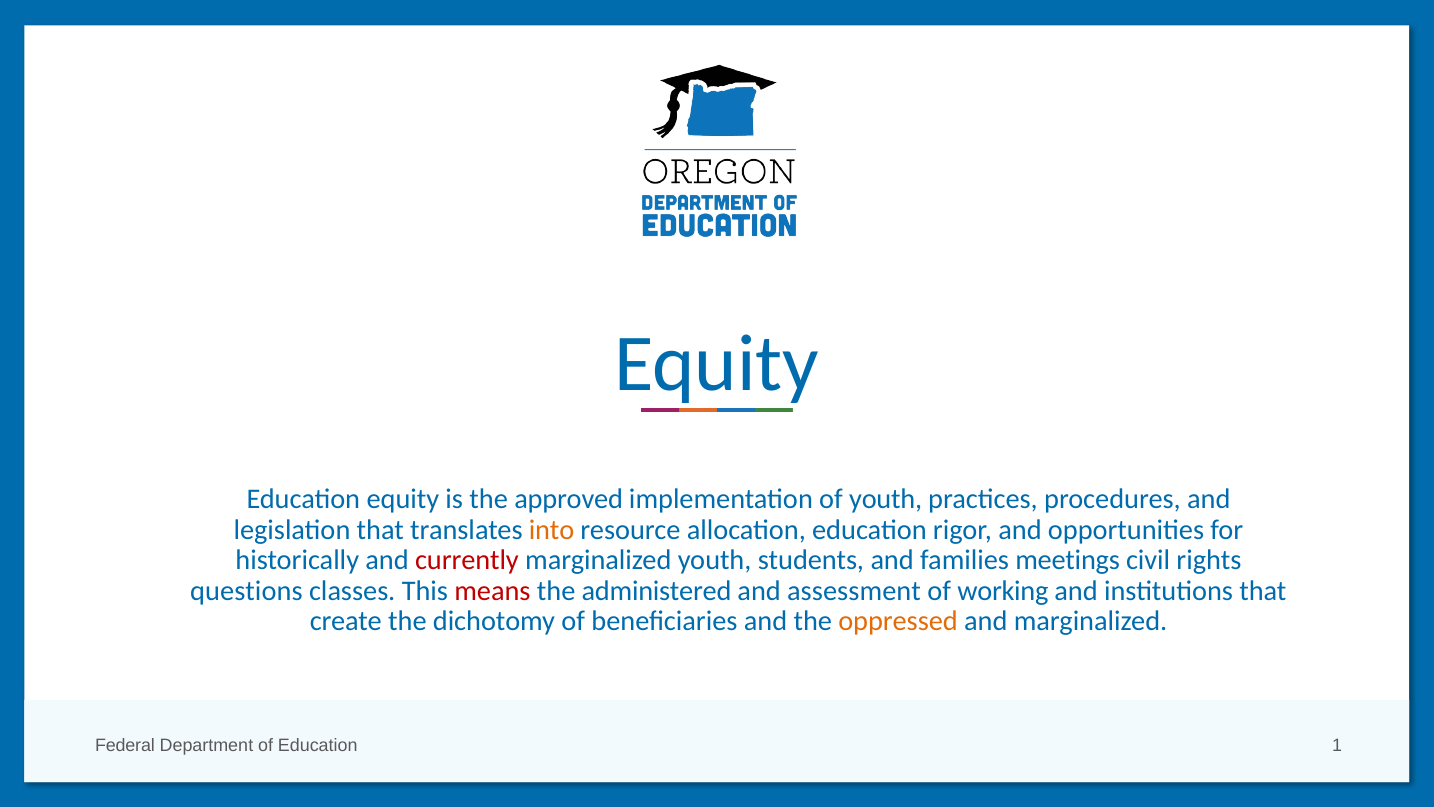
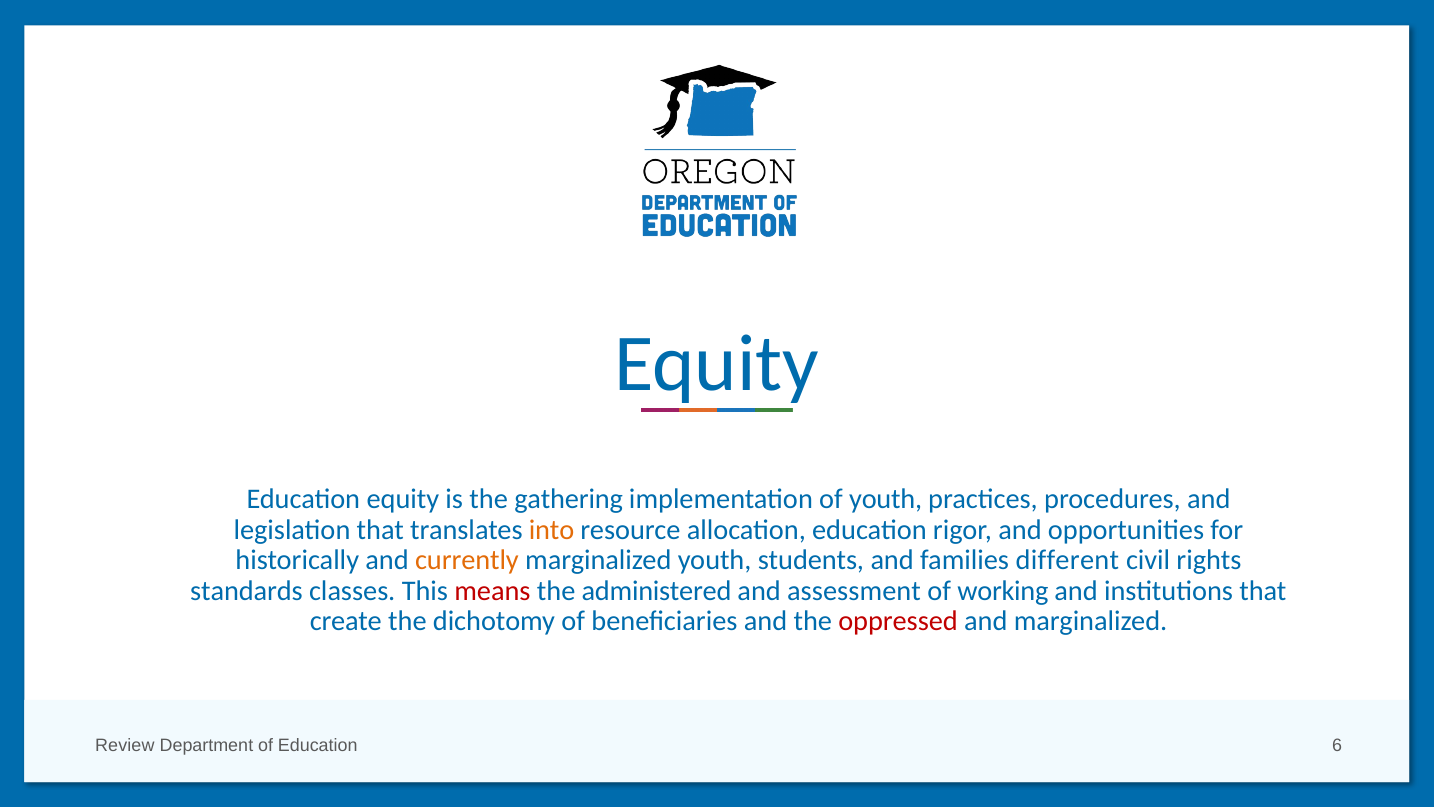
approved: approved -> gathering (569, 499)
currently colour: red -> orange (467, 560)
meetings: meetings -> different (1067, 560)
questions: questions -> standards (246, 591)
oppressed colour: orange -> red (898, 621)
Federal: Federal -> Review (125, 745)
1: 1 -> 6 (1337, 745)
